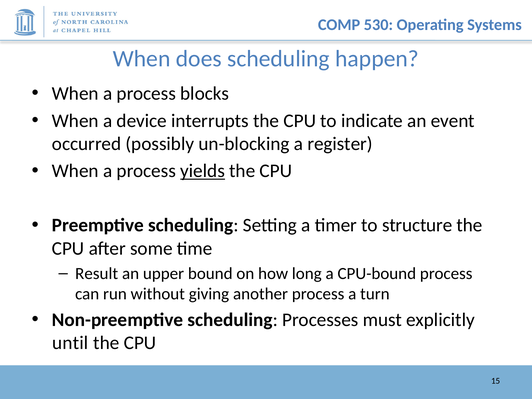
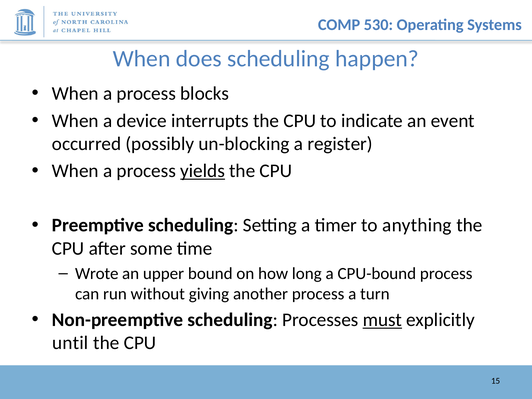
structure: structure -> anything (417, 225)
Result: Result -> Wrote (97, 273)
must underline: none -> present (382, 320)
